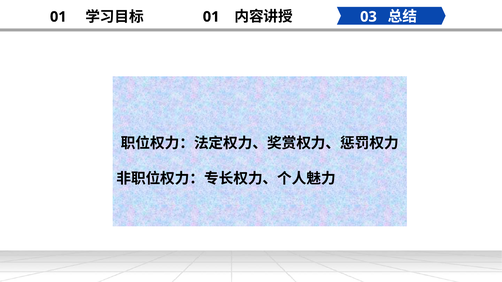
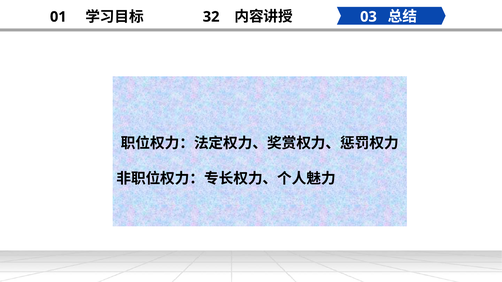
01: 01 -> 32 (211, 17)
